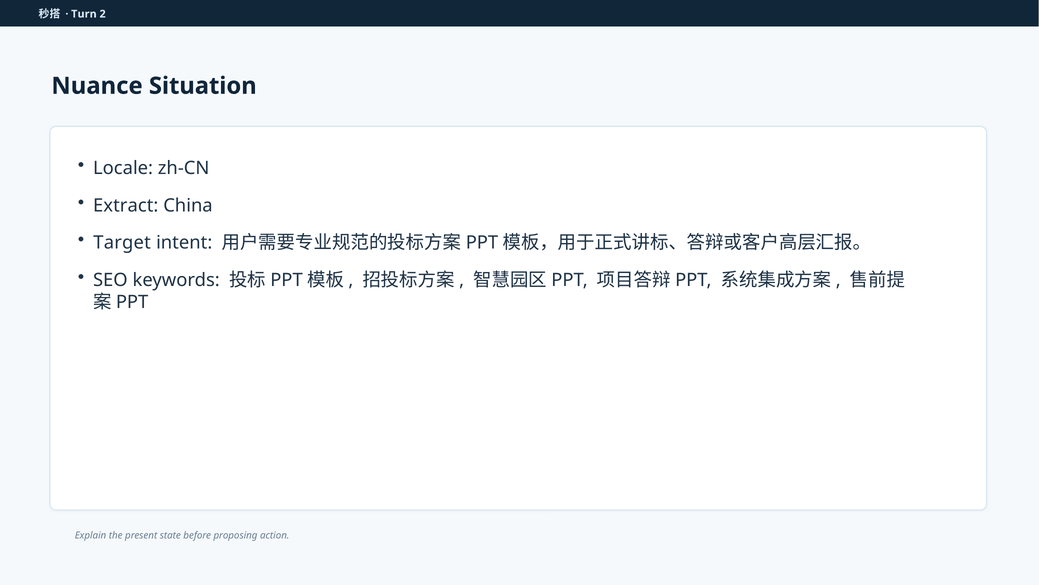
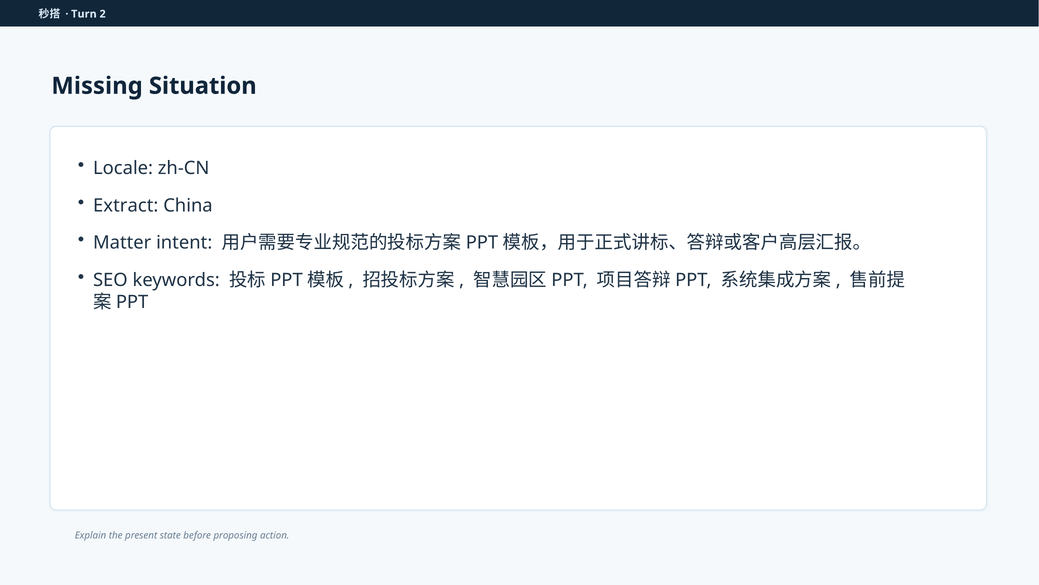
Nuance: Nuance -> Missing (97, 86)
Target: Target -> Matter (122, 243)
